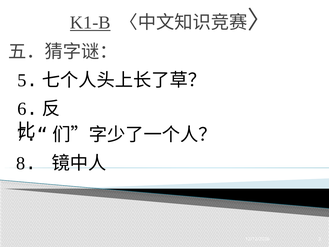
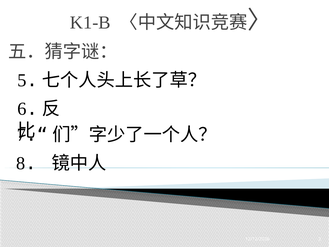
K1-B underline: present -> none (90, 23)
